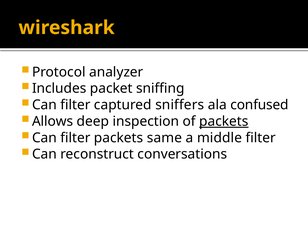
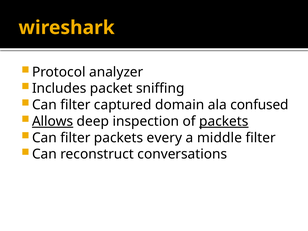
sniffers: sniffers -> domain (180, 105)
Allows underline: none -> present (53, 121)
same: same -> every (164, 138)
